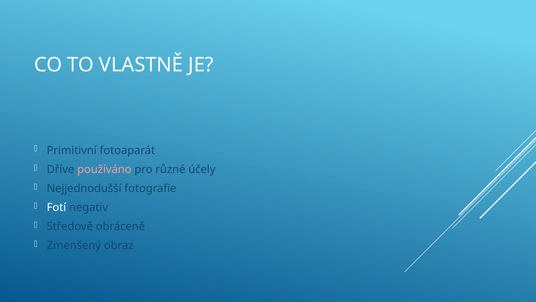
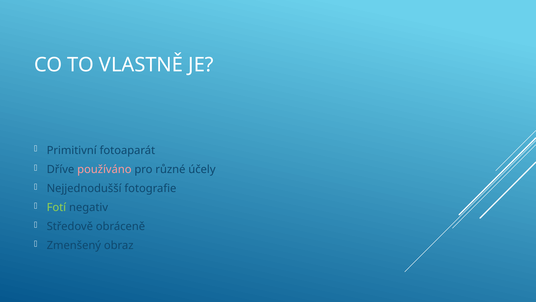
Fotí colour: white -> light green (56, 207)
